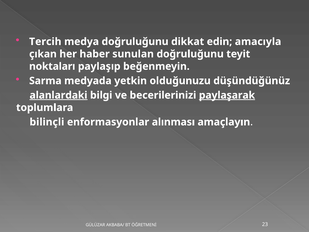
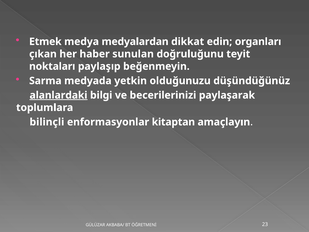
Tercih: Tercih -> Etmek (45, 42)
medya doğruluğunu: doğruluğunu -> medyalardan (135, 42)
amacıyla: amacıyla -> organları (258, 42)
paylaşarak underline: present -> none (227, 95)
alınması: alınması -> kitaptan (173, 122)
